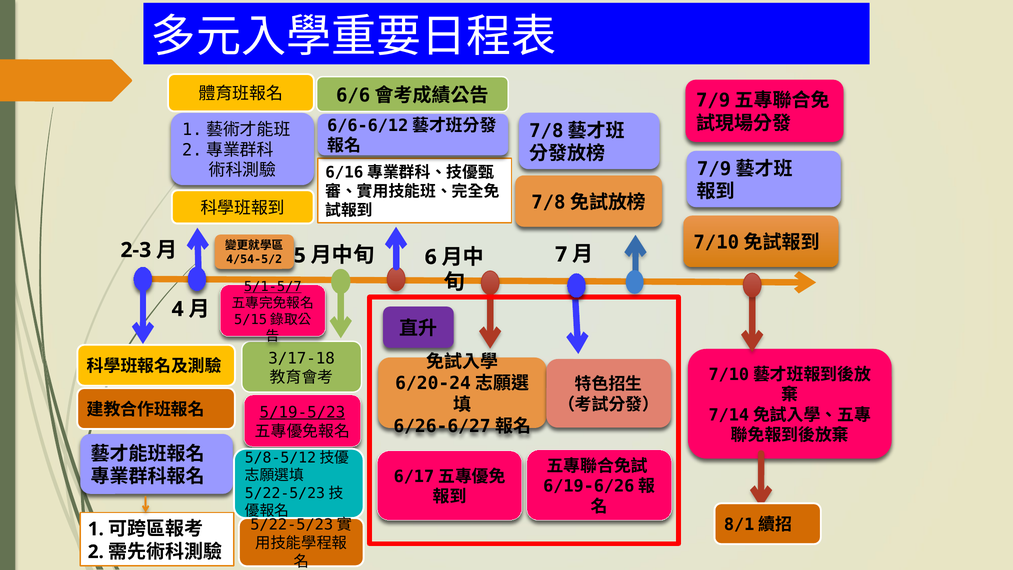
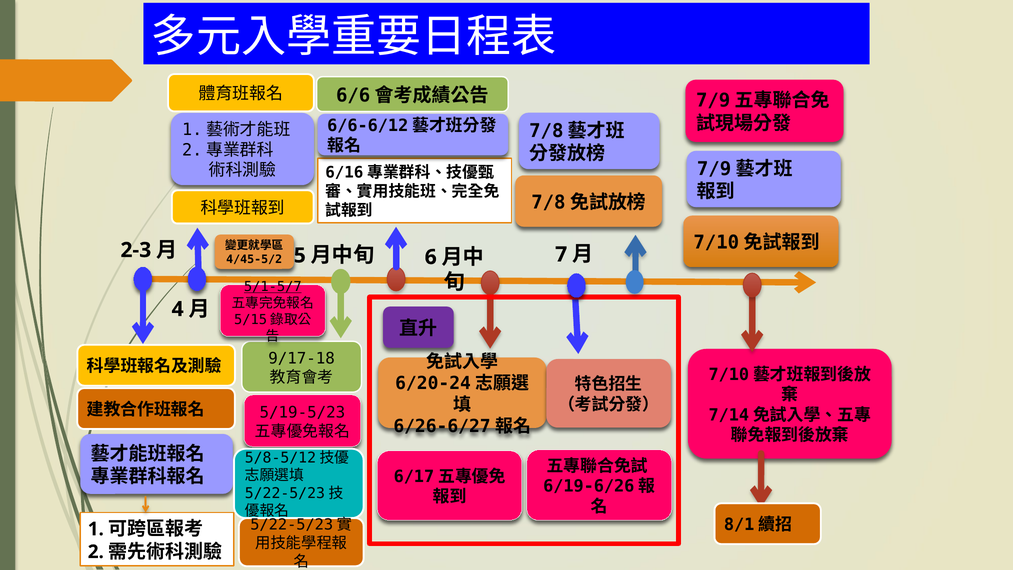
4/54-5/2: 4/54-5/2 -> 4/45-5/2 (254, 259)
3/17-18: 3/17-18 -> 9/17-18 (302, 358)
5/19-5/23 underline: present -> none (302, 412)
